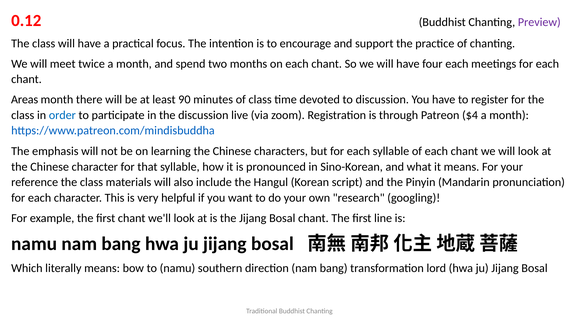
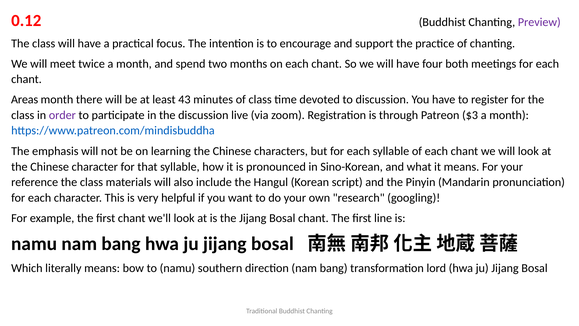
four each: each -> both (457, 64)
90: 90 -> 43 (184, 100)
order colour: blue -> purple (62, 115)
$4: $4 -> $3 (470, 115)
